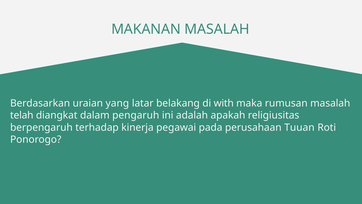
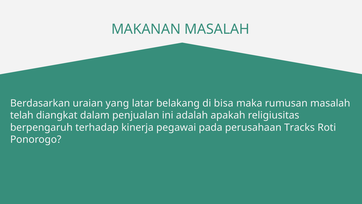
with: with -> bisa (224, 103)
pengaruh: pengaruh -> penjualan (136, 115)
Tuuan: Tuuan -> Tracks (299, 127)
